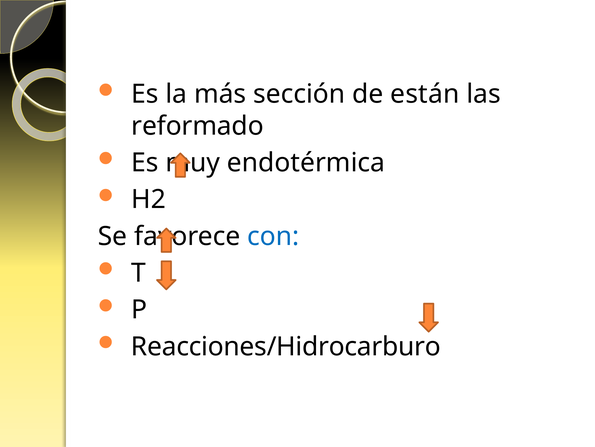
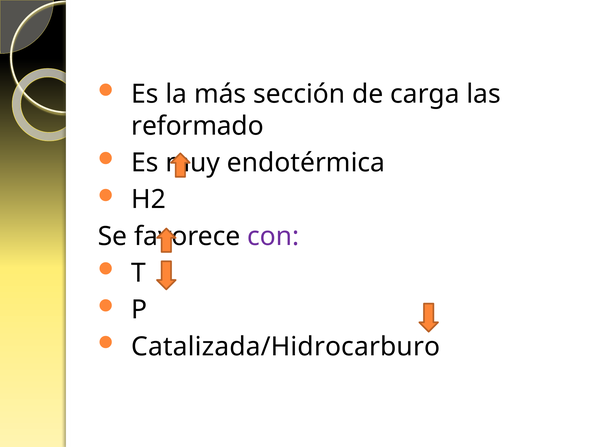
están: están -> carga (425, 94)
con colour: blue -> purple (273, 236)
Reacciones/Hidrocarburo: Reacciones/Hidrocarburo -> Catalizada/Hidrocarburo (286, 346)
